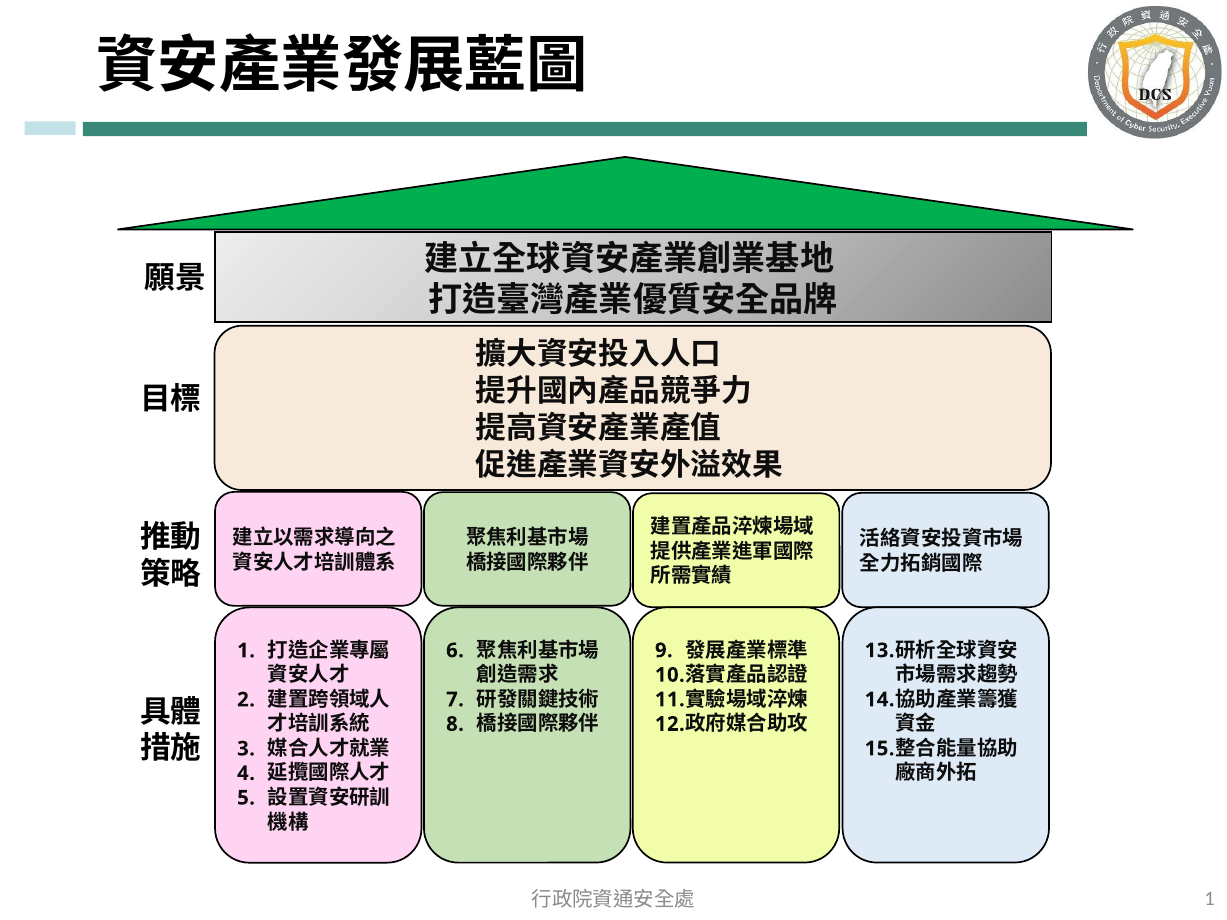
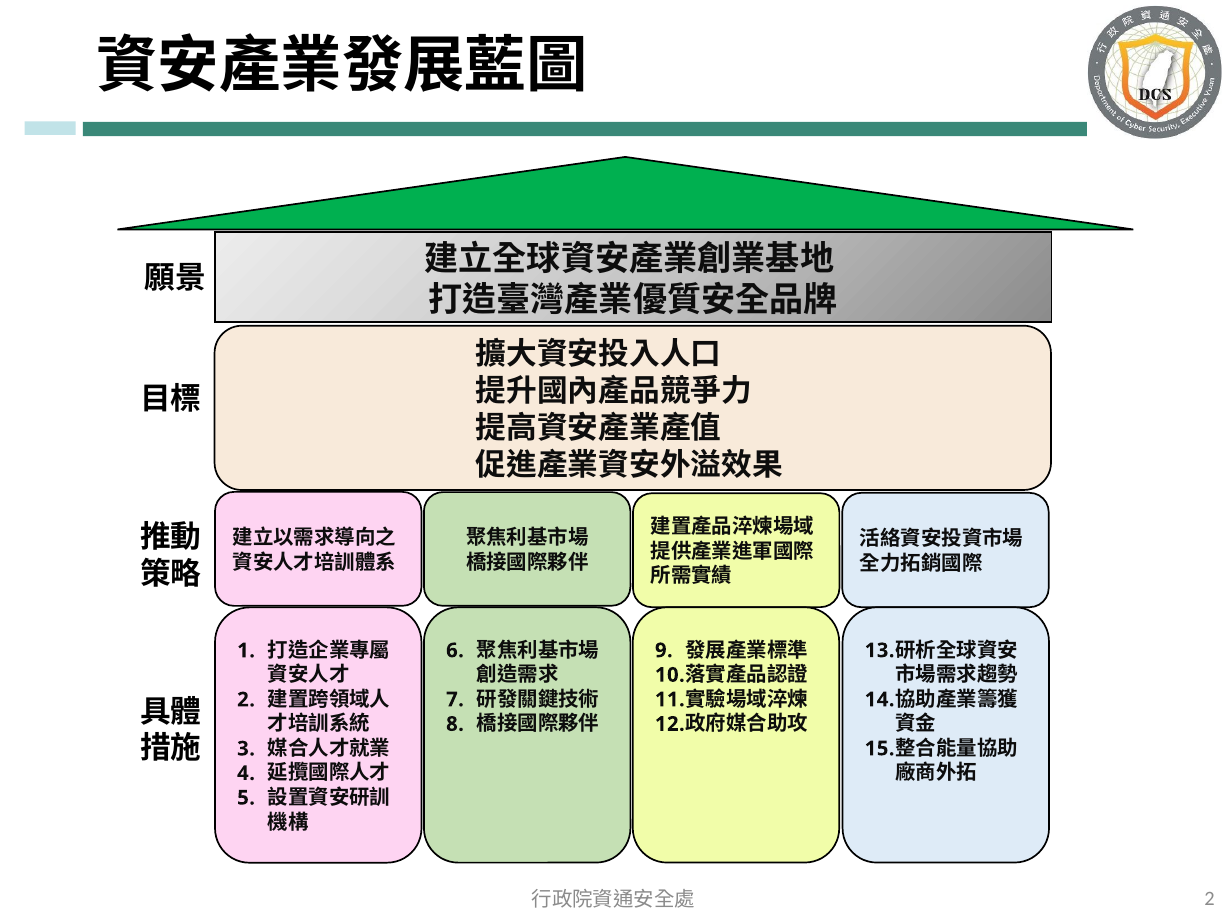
1: 1 -> 2 (1210, 899)
